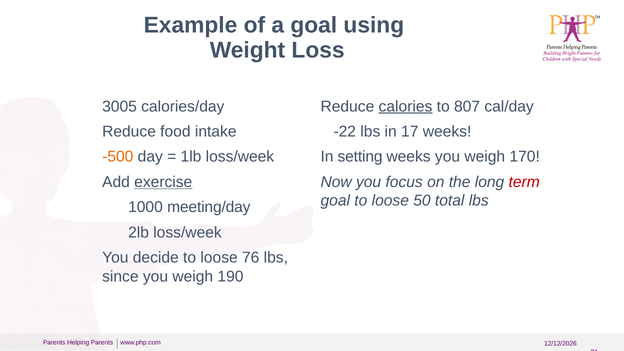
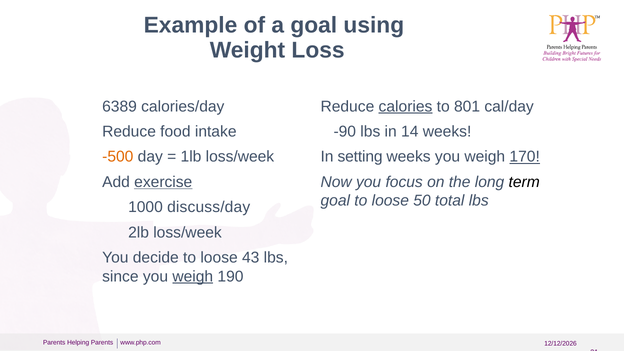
3005: 3005 -> 6389 (120, 106)
807: 807 -> 801 (467, 106)
-22: -22 -> -90 (345, 132)
17: 17 -> 14 (410, 132)
170 underline: none -> present (525, 157)
term colour: red -> black (524, 182)
meeting/day: meeting/day -> discuss/day (209, 207)
76: 76 -> 43 (251, 258)
weigh underline: none -> present (193, 276)
